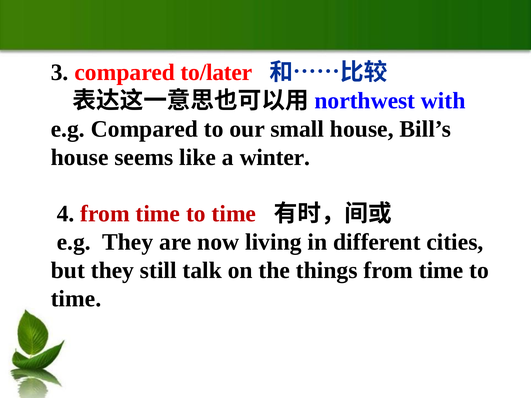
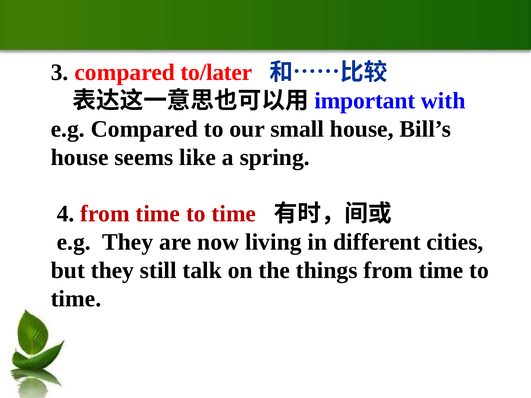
northwest: northwest -> important (365, 101)
winter: winter -> spring (275, 157)
